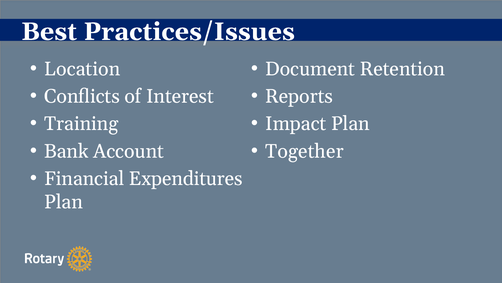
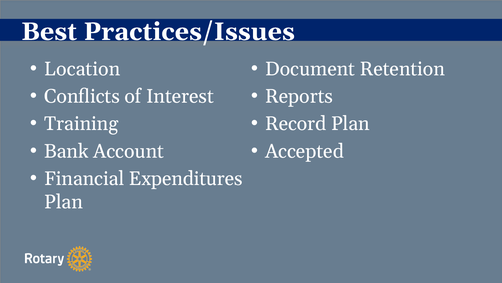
Impact: Impact -> Record (296, 124)
Together: Together -> Accepted (305, 151)
